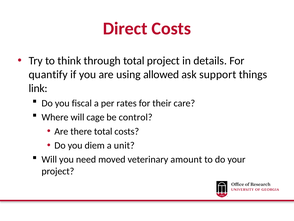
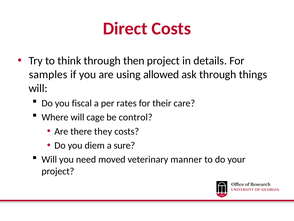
through total: total -> then (134, 61)
quantify: quantify -> samples (48, 74)
ask support: support -> through (218, 74)
link: link -> will (38, 88)
there total: total -> they (103, 131)
unit: unit -> sure (124, 145)
amount: amount -> manner (186, 159)
